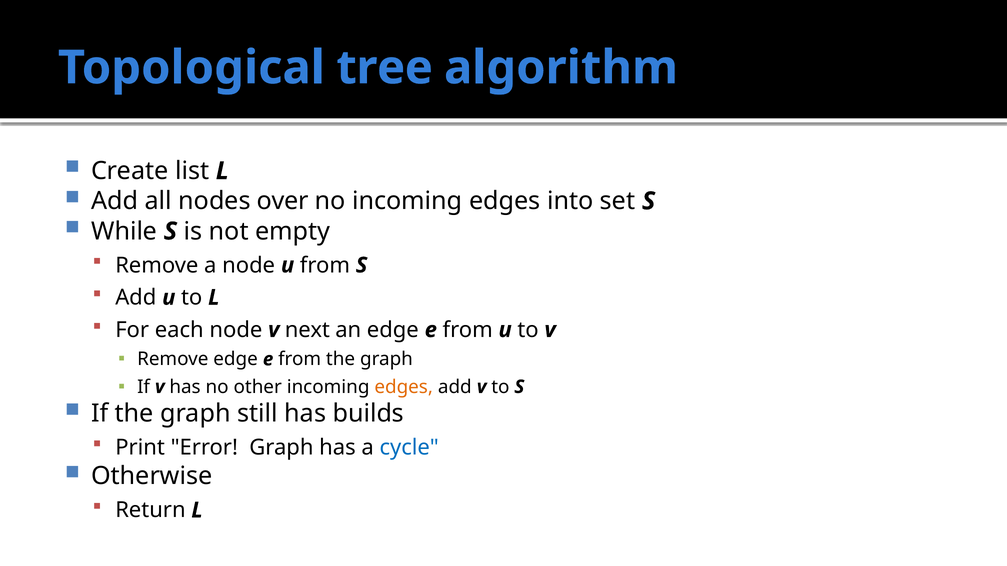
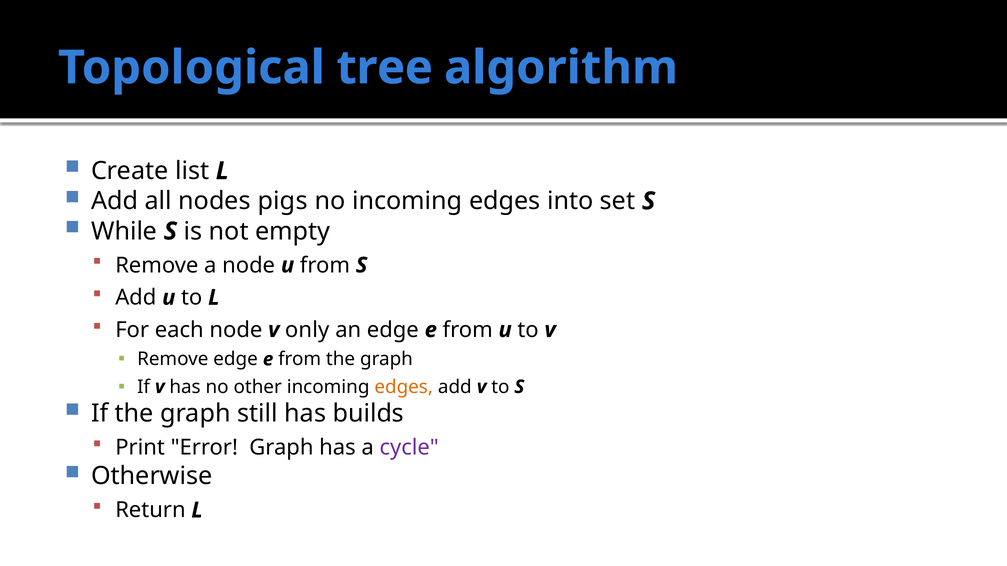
over: over -> pigs (283, 201)
next: next -> only (307, 330)
cycle colour: blue -> purple (409, 448)
